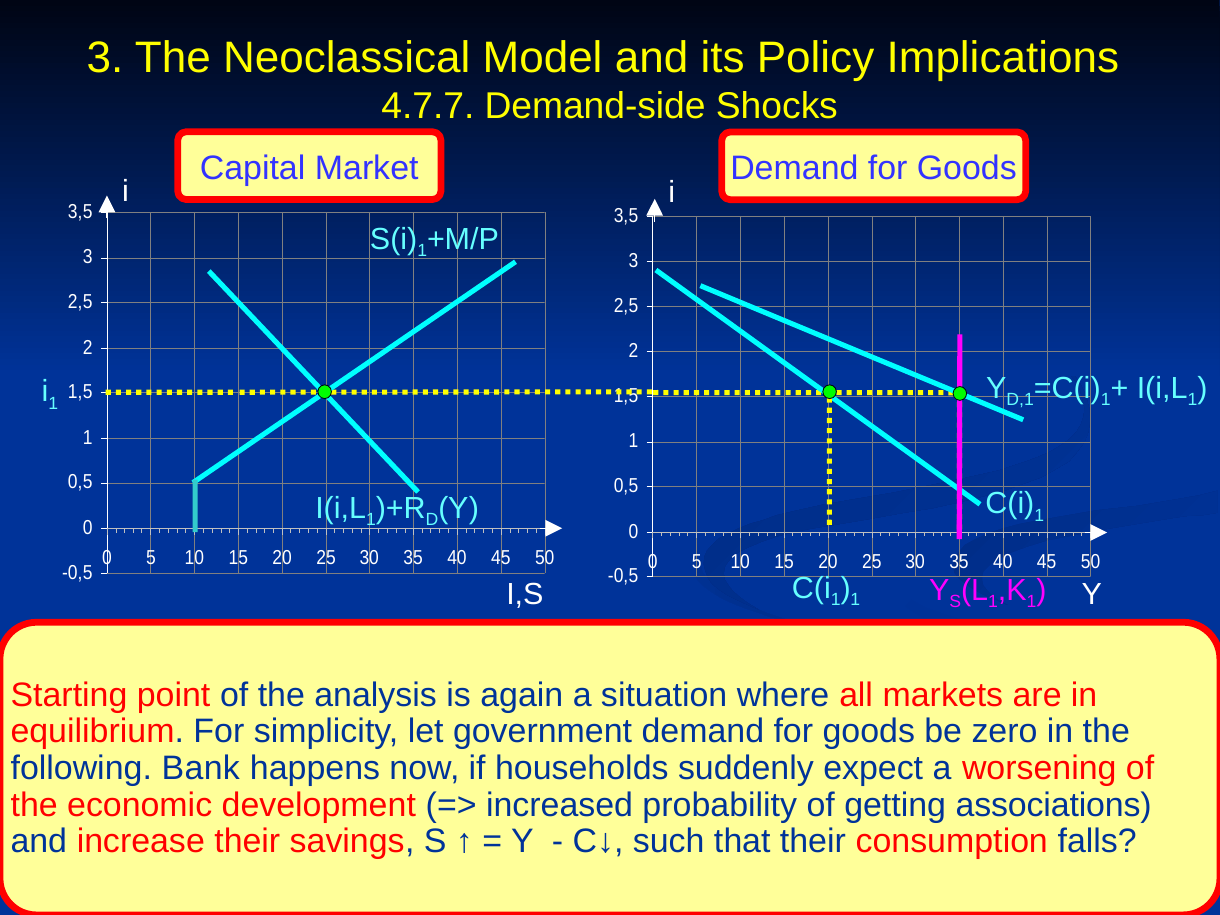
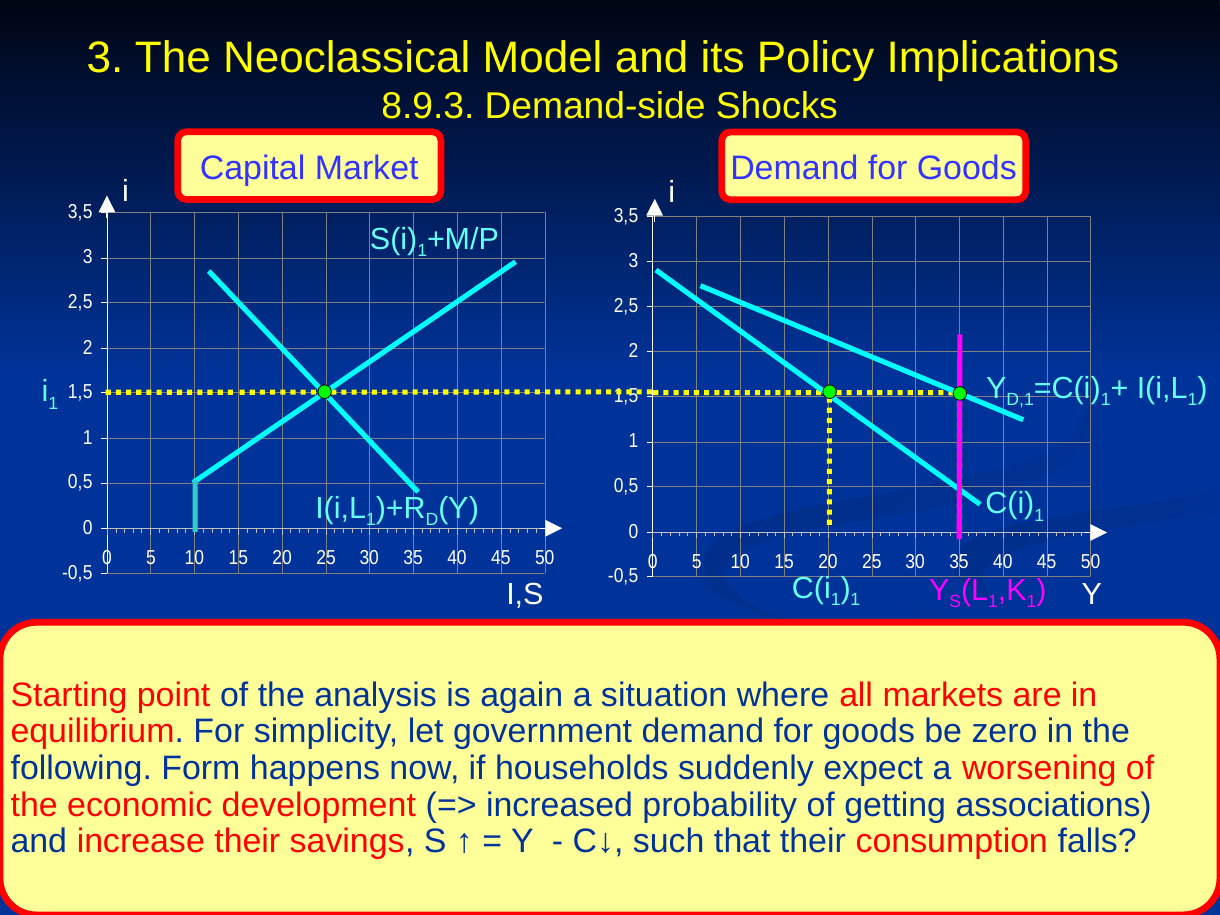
4.7.7: 4.7.7 -> 8.9.3 (428, 107)
Bank: Bank -> Form (201, 768)
